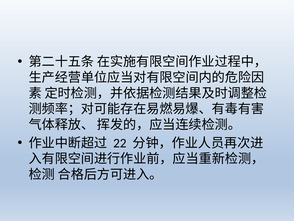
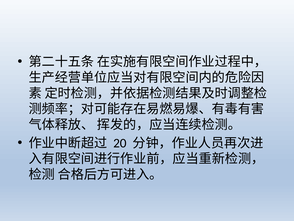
22: 22 -> 20 (120, 143)
